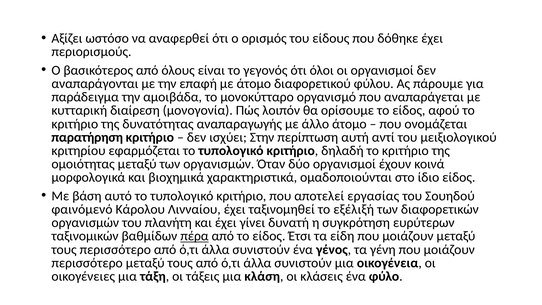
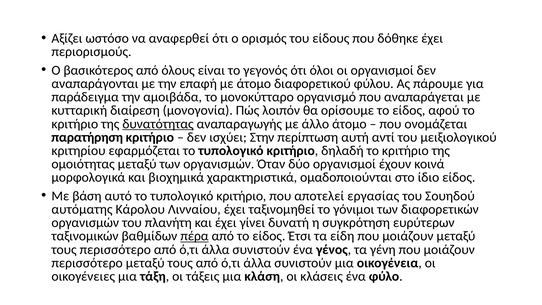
δυνατότητας underline: none -> present (158, 124)
φαινόμενό: φαινόμενό -> αυτόματης (82, 209)
εξέλιξή: εξέλιξή -> γόνιμοι (354, 209)
